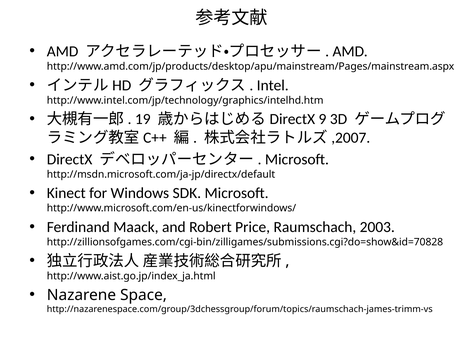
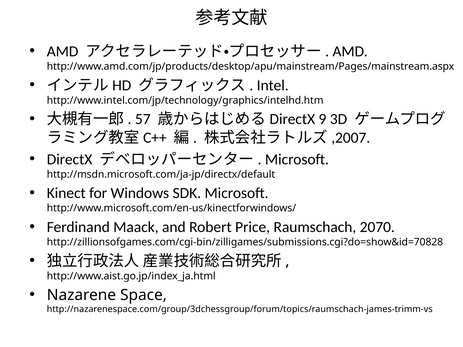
19: 19 -> 57 (143, 119)
2003: 2003 -> 2070 (377, 227)
